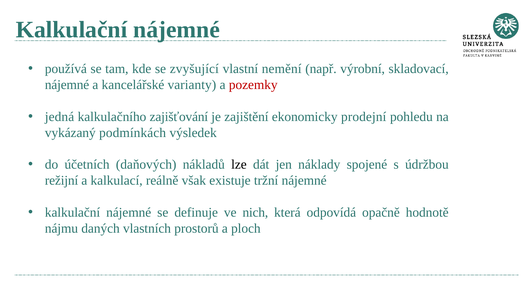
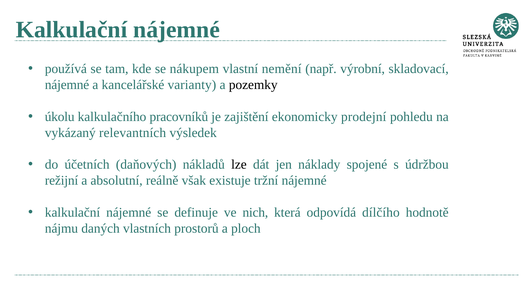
zvyšující: zvyšující -> nákupem (194, 69)
pozemky colour: red -> black (253, 85)
jedná: jedná -> úkolu (60, 117)
zajišťování: zajišťování -> pracovníků (179, 117)
podmínkách: podmínkách -> relevantních (133, 133)
kalkulací: kalkulací -> absolutní (117, 181)
opačně: opačně -> dílčího (381, 213)
